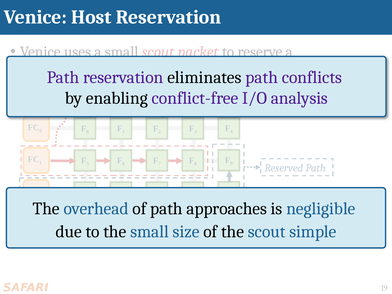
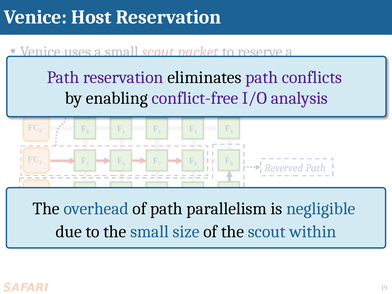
approaches: approaches -> parallelism (227, 209)
simple: simple -> within (313, 232)
